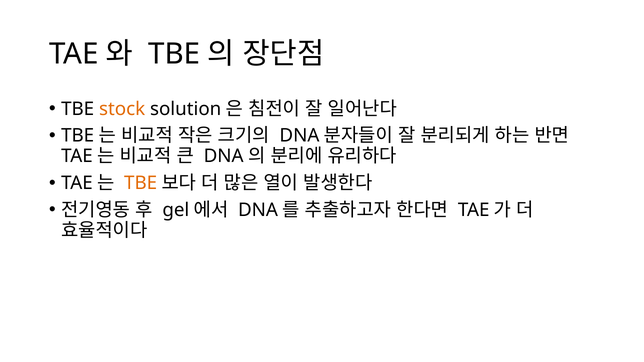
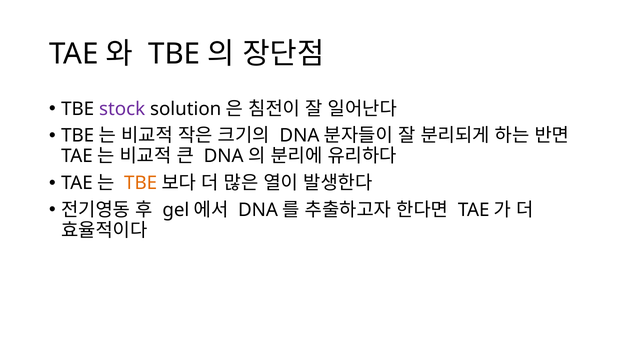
stock colour: orange -> purple (122, 109)
